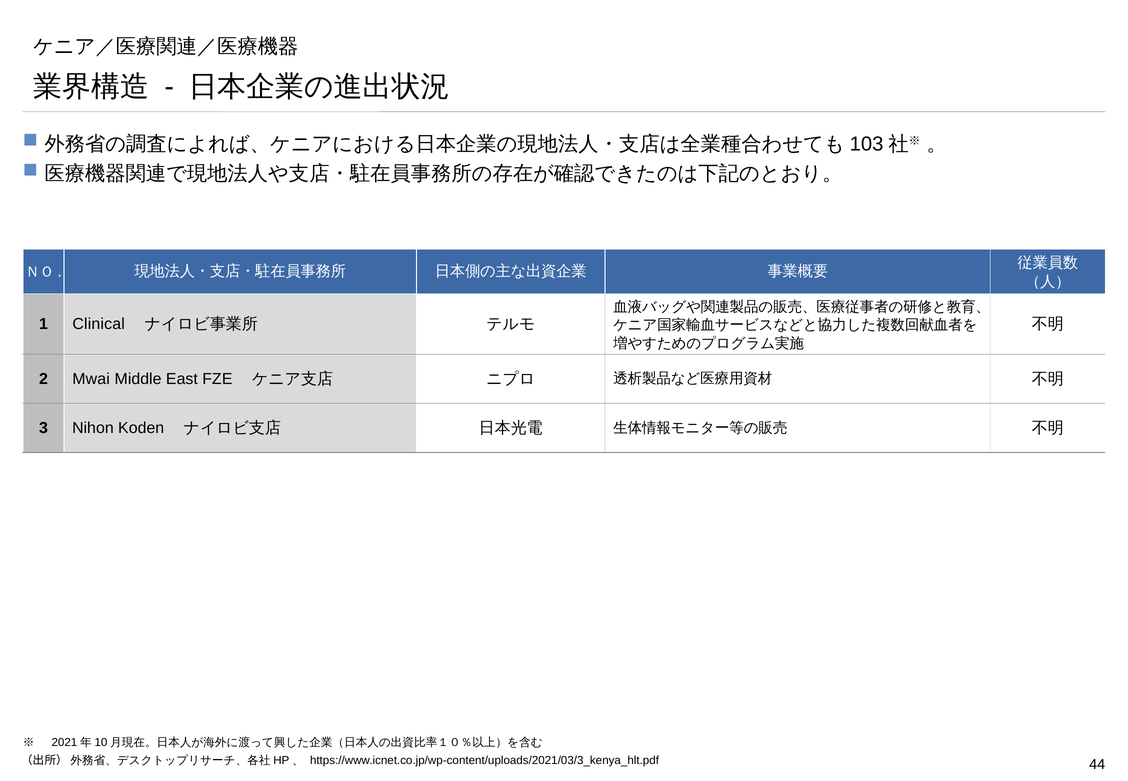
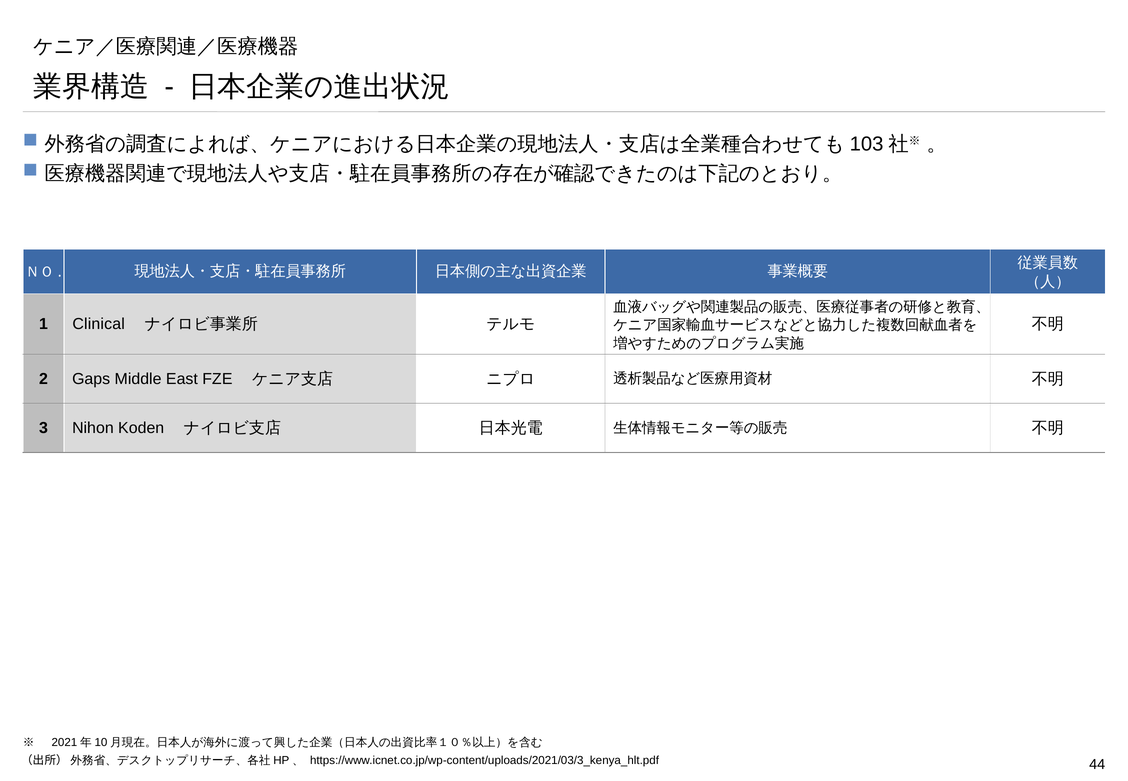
Mwai: Mwai -> Gaps (91, 379)
